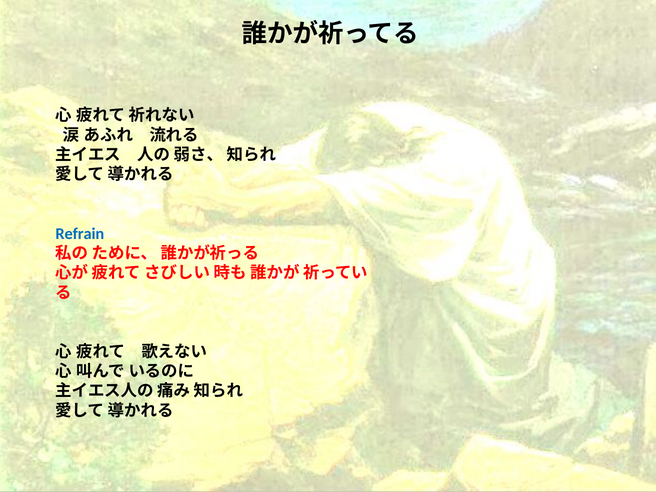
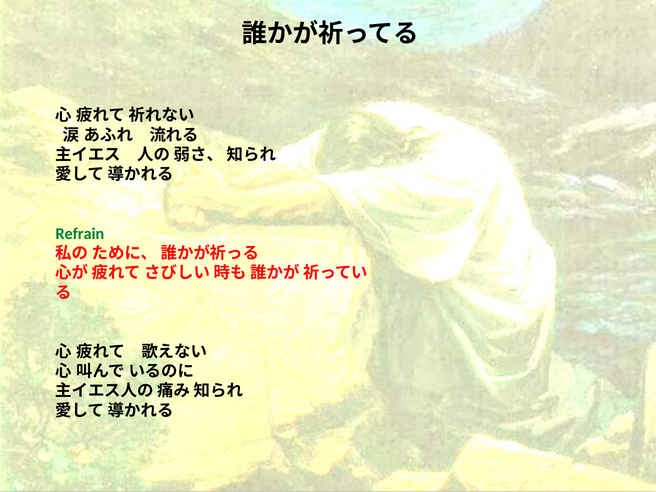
Refrain colour: blue -> green (80, 234)
